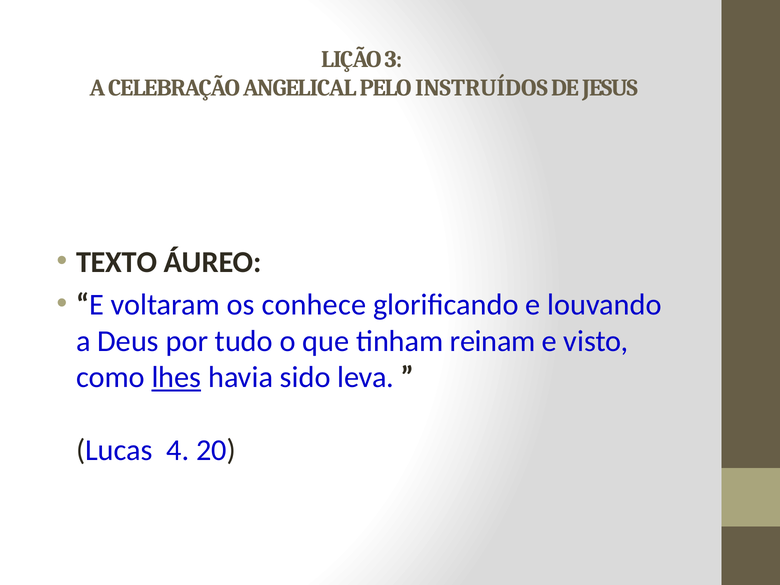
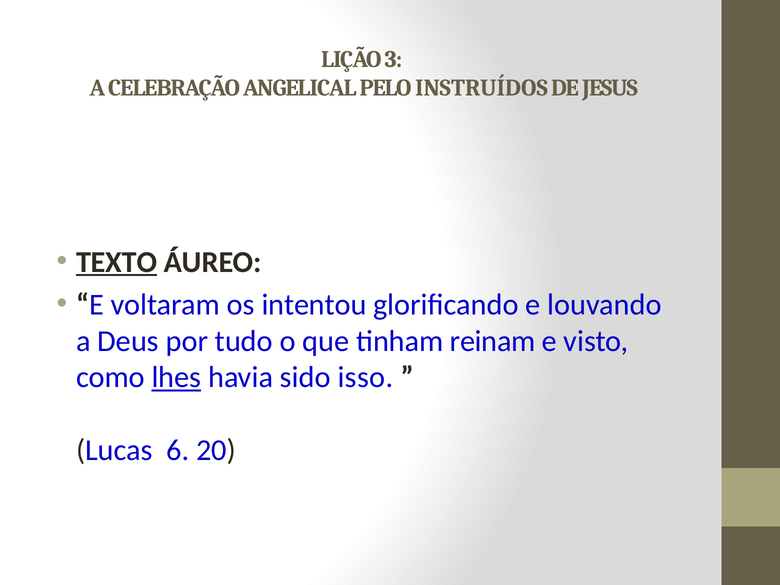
TEXTO underline: none -> present (117, 262)
conhece: conhece -> intentou (314, 305)
leva: leva -> isso (365, 377)
4: 4 -> 6 (178, 450)
